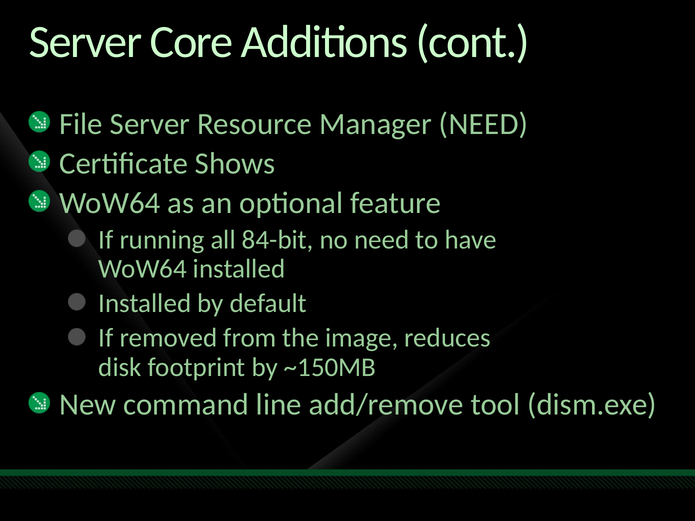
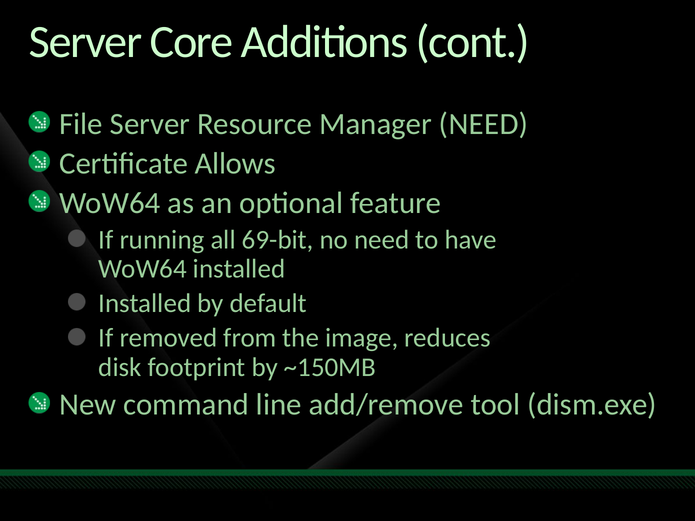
Shows: Shows -> Allows (235, 163)
84-bit: 84-bit -> 69-bit (278, 240)
